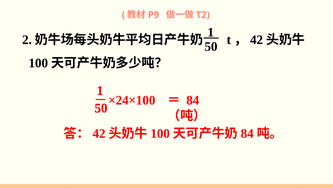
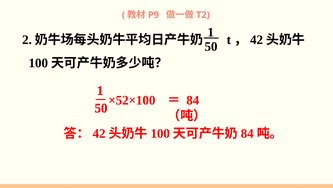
×24×100: ×24×100 -> ×52×100 (132, 100)
